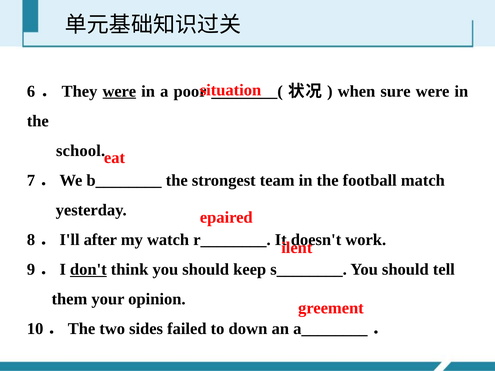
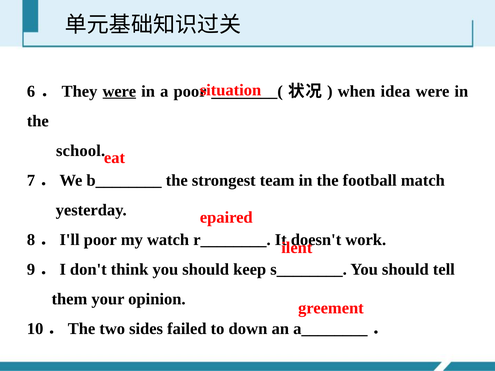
sure: sure -> idea (395, 91)
8．I'll after: after -> poor (100, 240)
don't underline: present -> none (88, 269)
